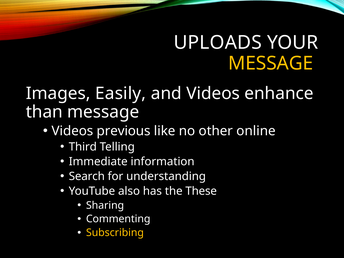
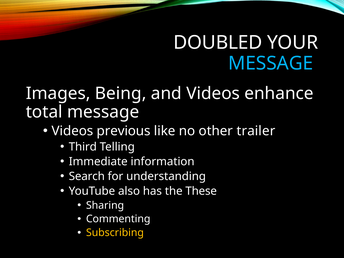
UPLOADS: UPLOADS -> DOUBLED (218, 43)
MESSAGE colour: yellow -> light blue (271, 63)
Easily: Easily -> Being (121, 93)
than: than -> total (44, 112)
online: online -> trailer (256, 131)
